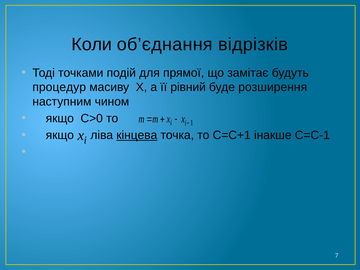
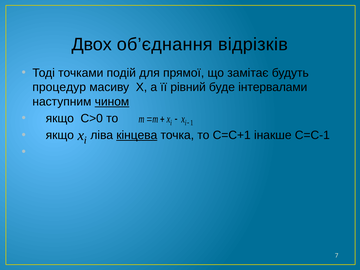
Коли: Коли -> Двох (92, 44)
розширення: розширення -> інтервалами (273, 87)
чином underline: none -> present (112, 102)
